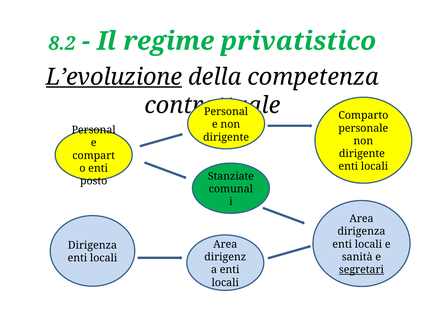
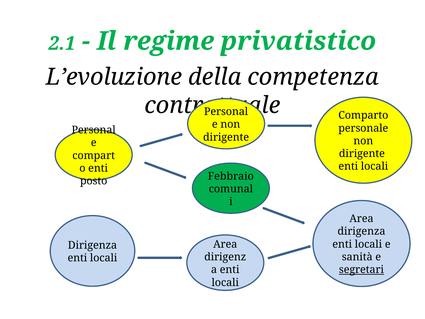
8.2: 8.2 -> 2.1 (62, 43)
L’evoluzione underline: present -> none (114, 77)
Stanziate: Stanziate -> Febbraio (231, 176)
